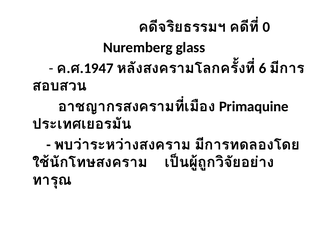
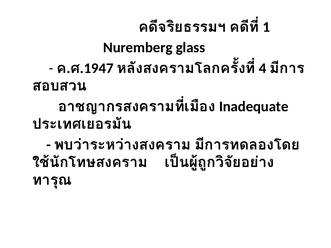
0: 0 -> 1 (266, 27)
6: 6 -> 4 (263, 68)
Primaquine: Primaquine -> Inadequate (254, 107)
